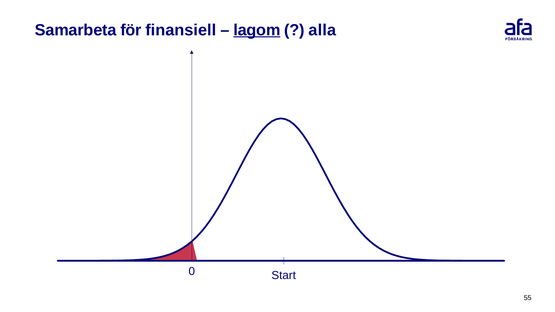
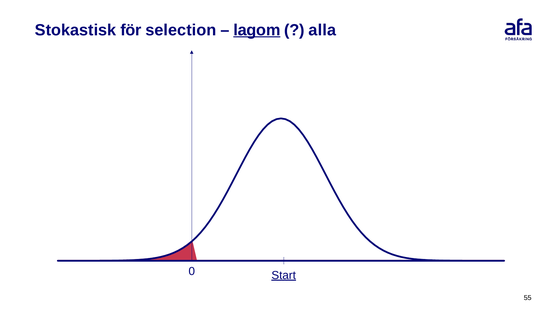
Samarbeta: Samarbeta -> Stokastisk (76, 30)
finansiell: finansiell -> selection (181, 30)
Start underline: none -> present (284, 275)
